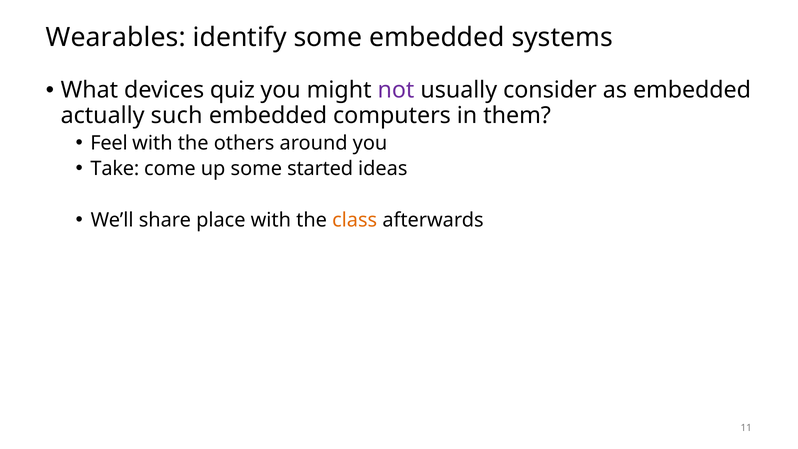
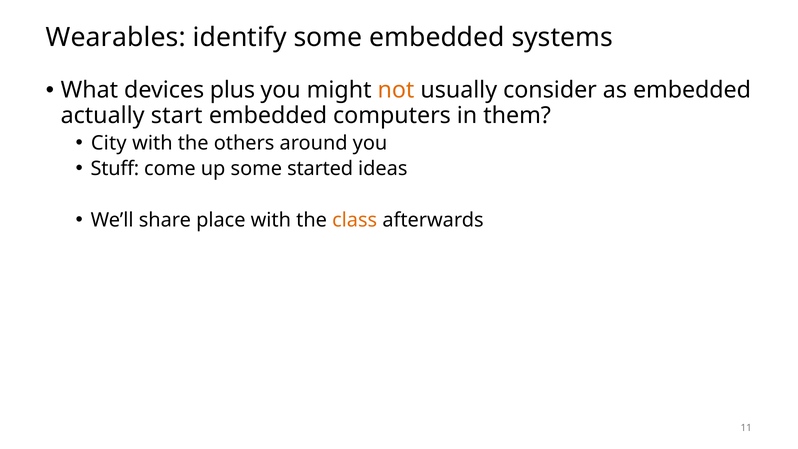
quiz: quiz -> plus (232, 90)
not colour: purple -> orange (396, 90)
such: such -> start (177, 115)
Feel: Feel -> City (109, 143)
Take: Take -> Stuff (115, 169)
